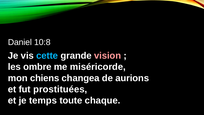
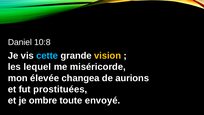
vision colour: pink -> yellow (108, 55)
ombre: ombre -> lequel (37, 67)
chiens: chiens -> élevée (45, 78)
temps: temps -> ombre (43, 100)
chaque: chaque -> envoyé (103, 100)
